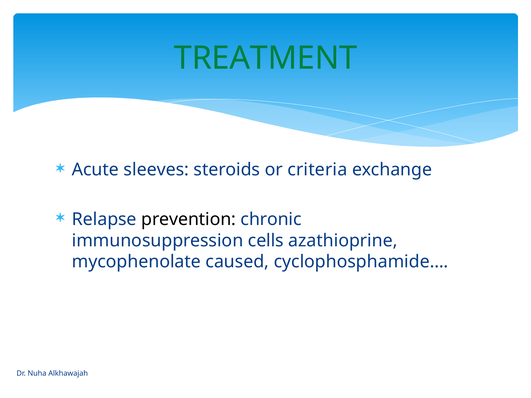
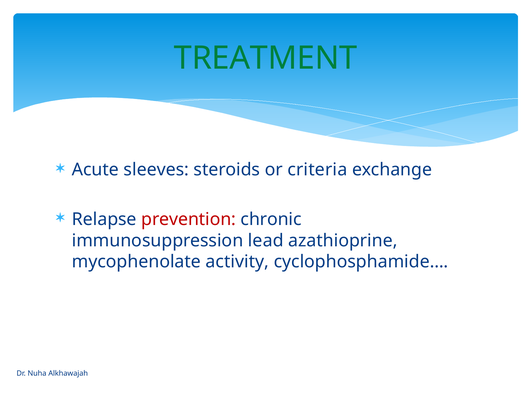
prevention colour: black -> red (189, 219)
cells: cells -> lead (266, 241)
caused: caused -> activity (237, 262)
